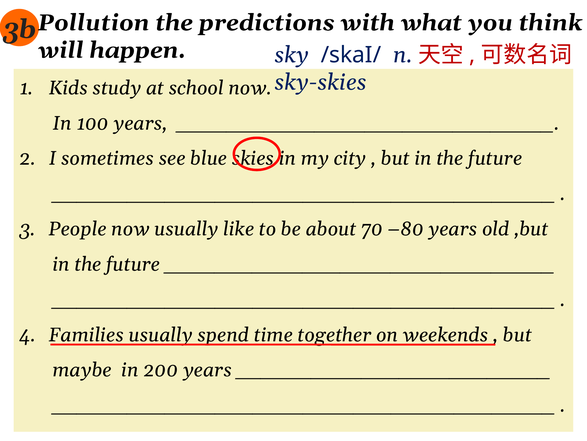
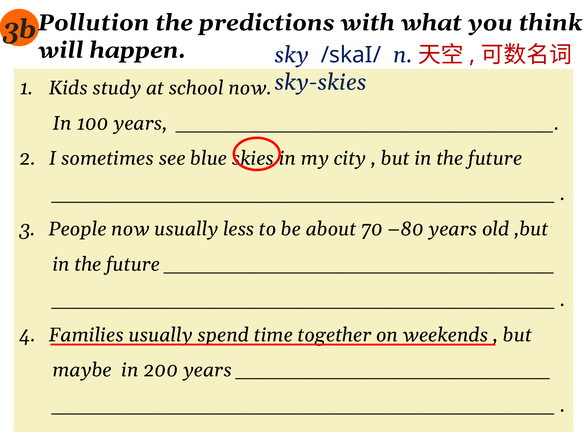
like: like -> less (239, 229)
